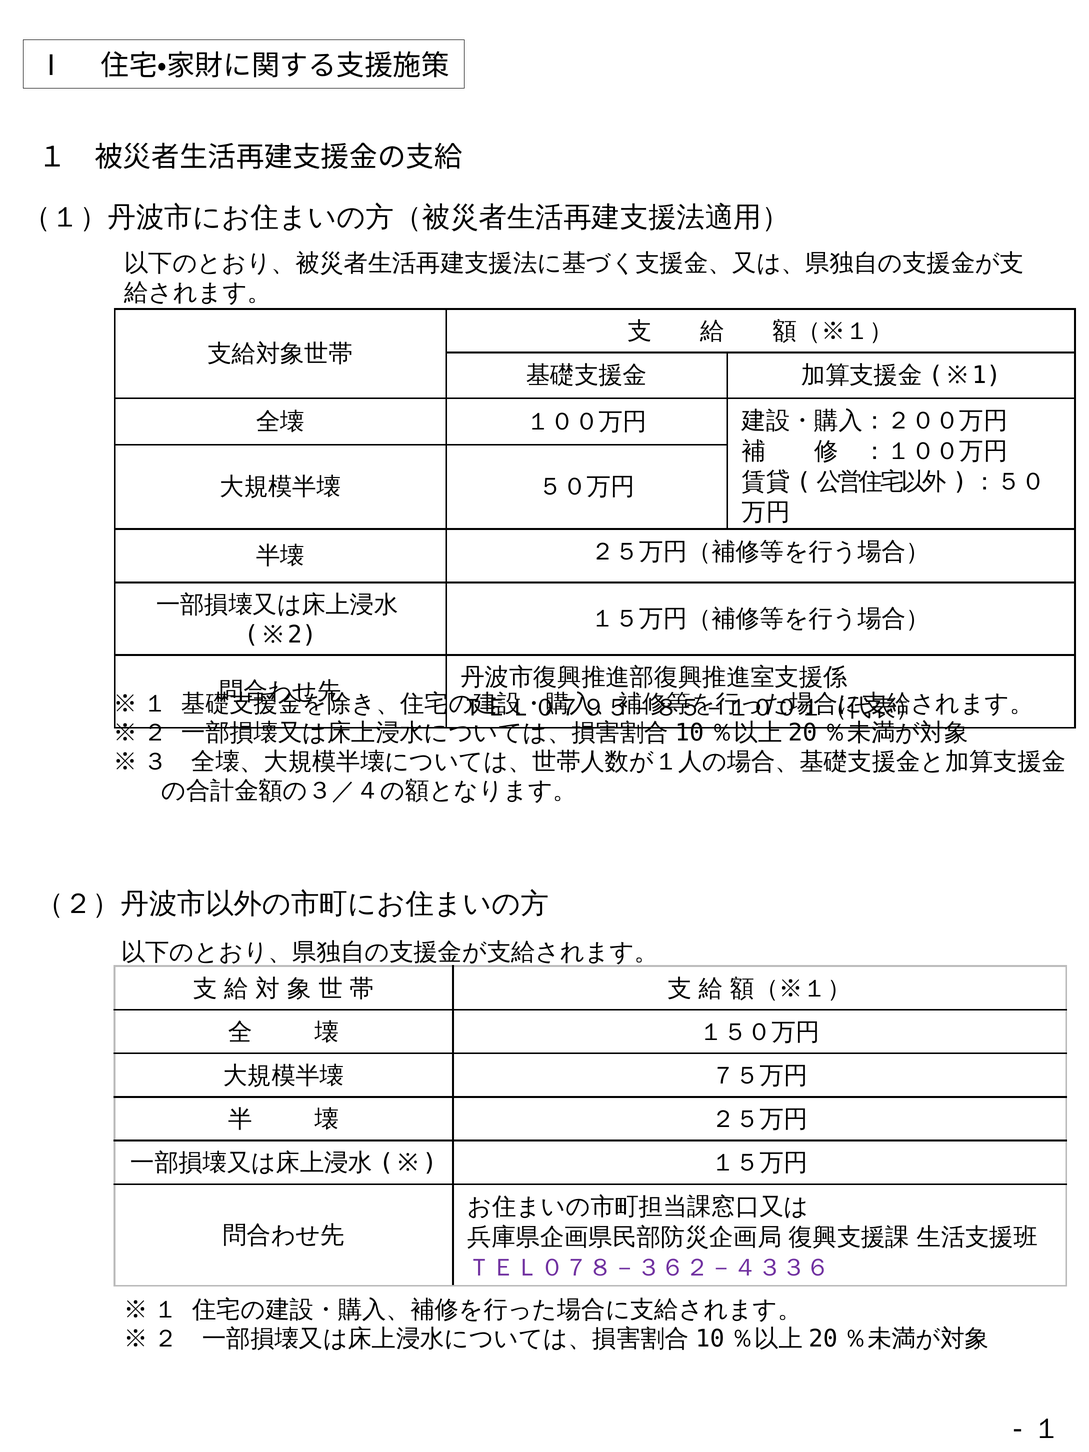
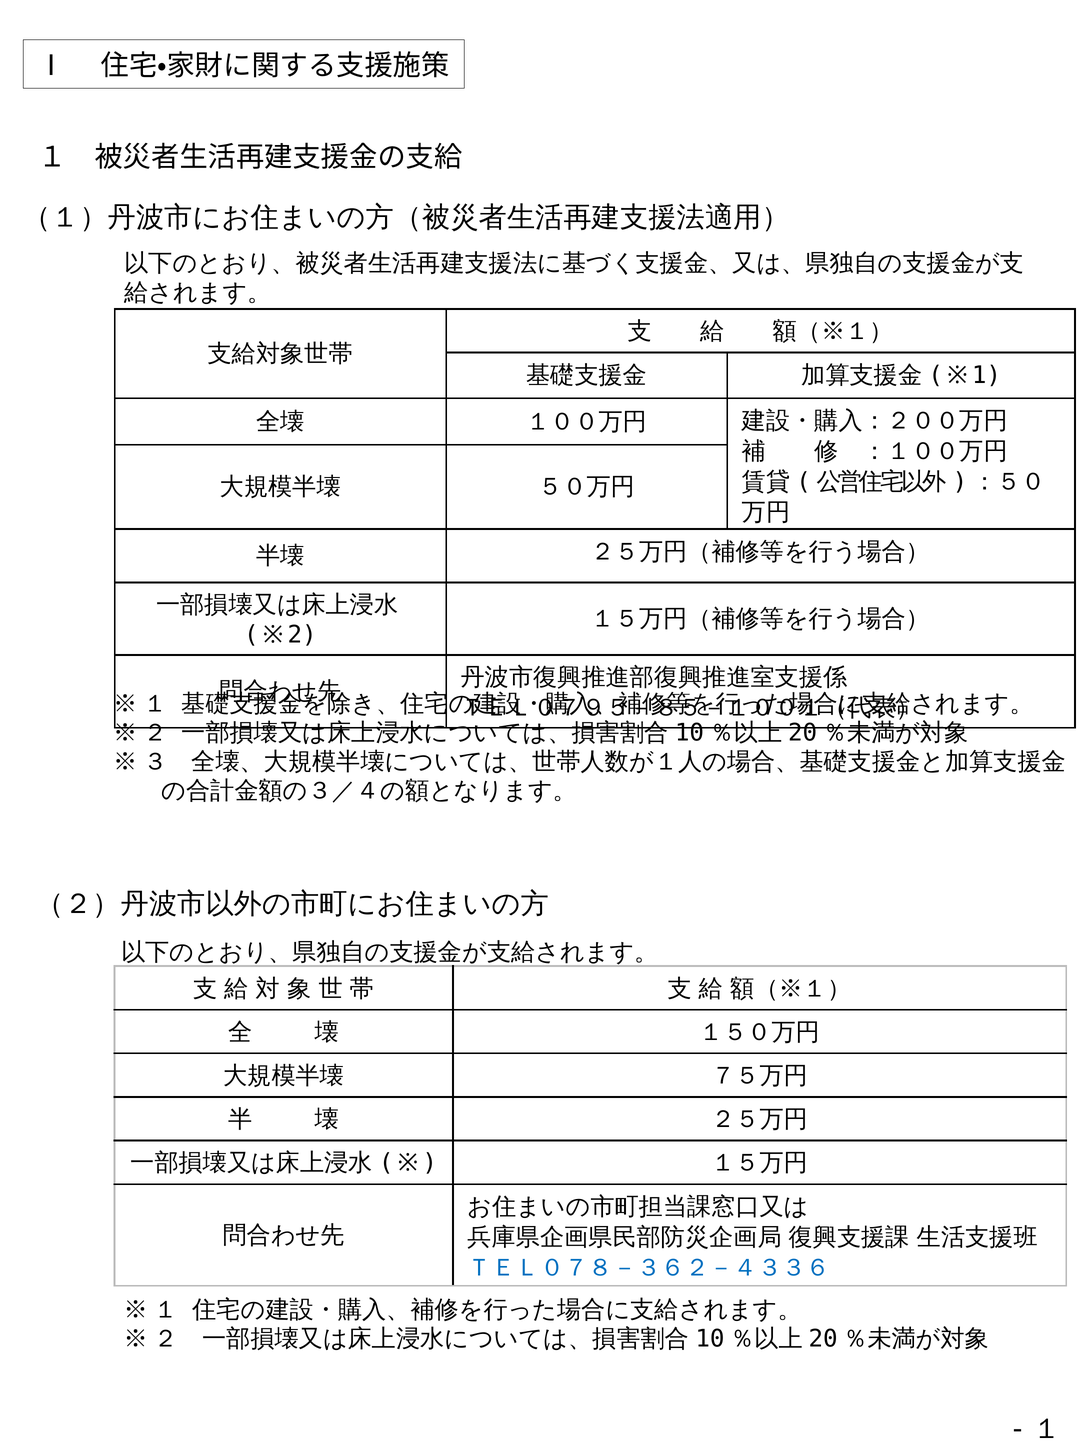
ＴＥＬ０７８－３６２－４３３６ colour: purple -> blue (649, 1268)
